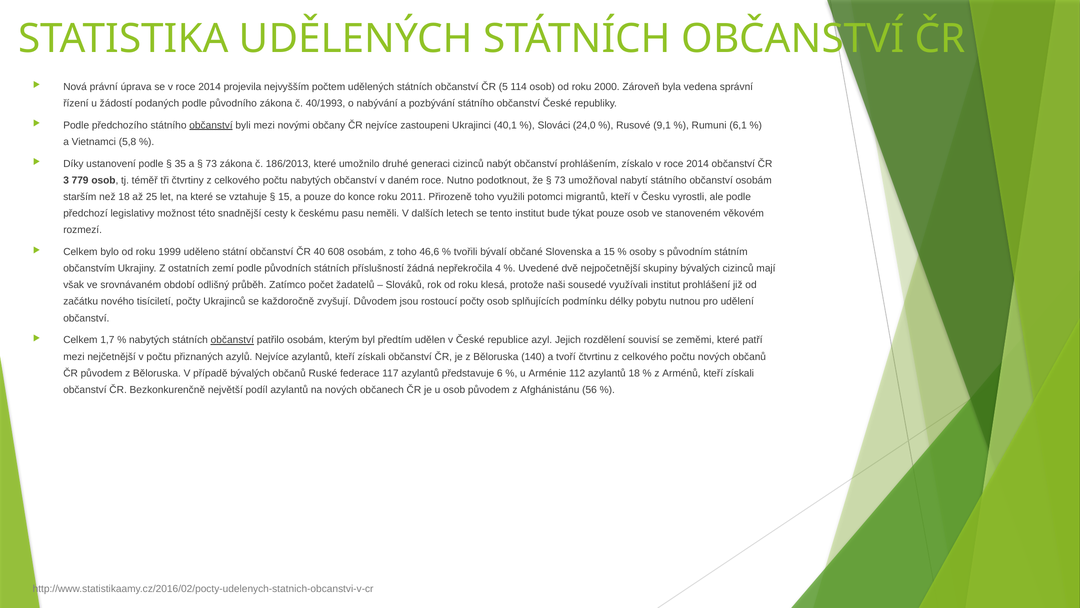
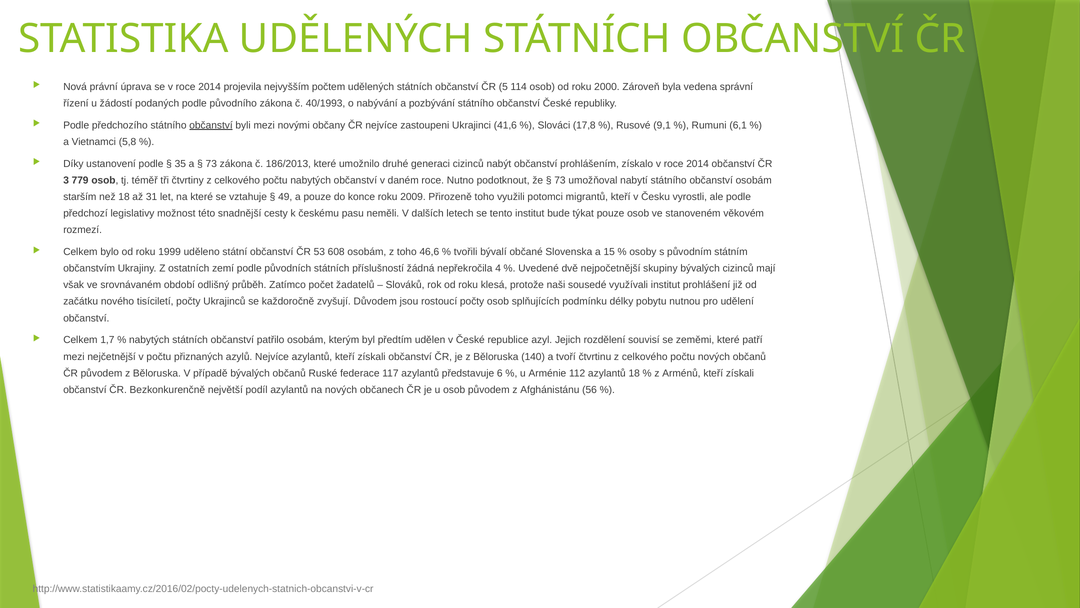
40,1: 40,1 -> 41,6 (505, 125)
24,0: 24,0 -> 17,8 (584, 125)
25: 25 -> 31 (152, 197)
15: 15 -> 49 (285, 197)
2011: 2011 -> 2009 (413, 197)
40: 40 -> 53 (319, 252)
občanství underline: present -> none (232, 340)
